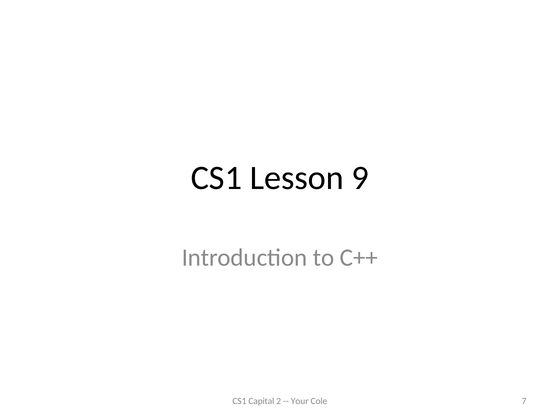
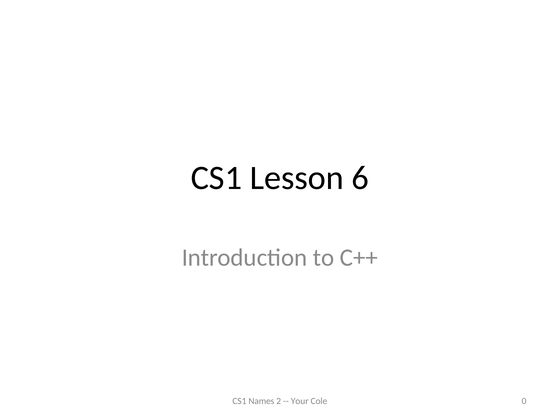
9: 9 -> 6 (360, 178)
Capital: Capital -> Names (261, 401)
7: 7 -> 0 (524, 401)
